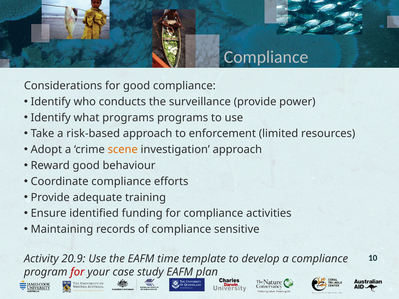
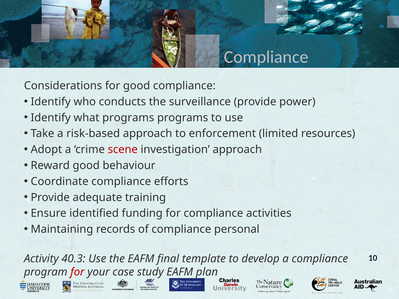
scene colour: orange -> red (123, 150)
sensitive: sensitive -> personal (237, 229)
20.9: 20.9 -> 40.3 (74, 259)
time: time -> final (168, 259)
